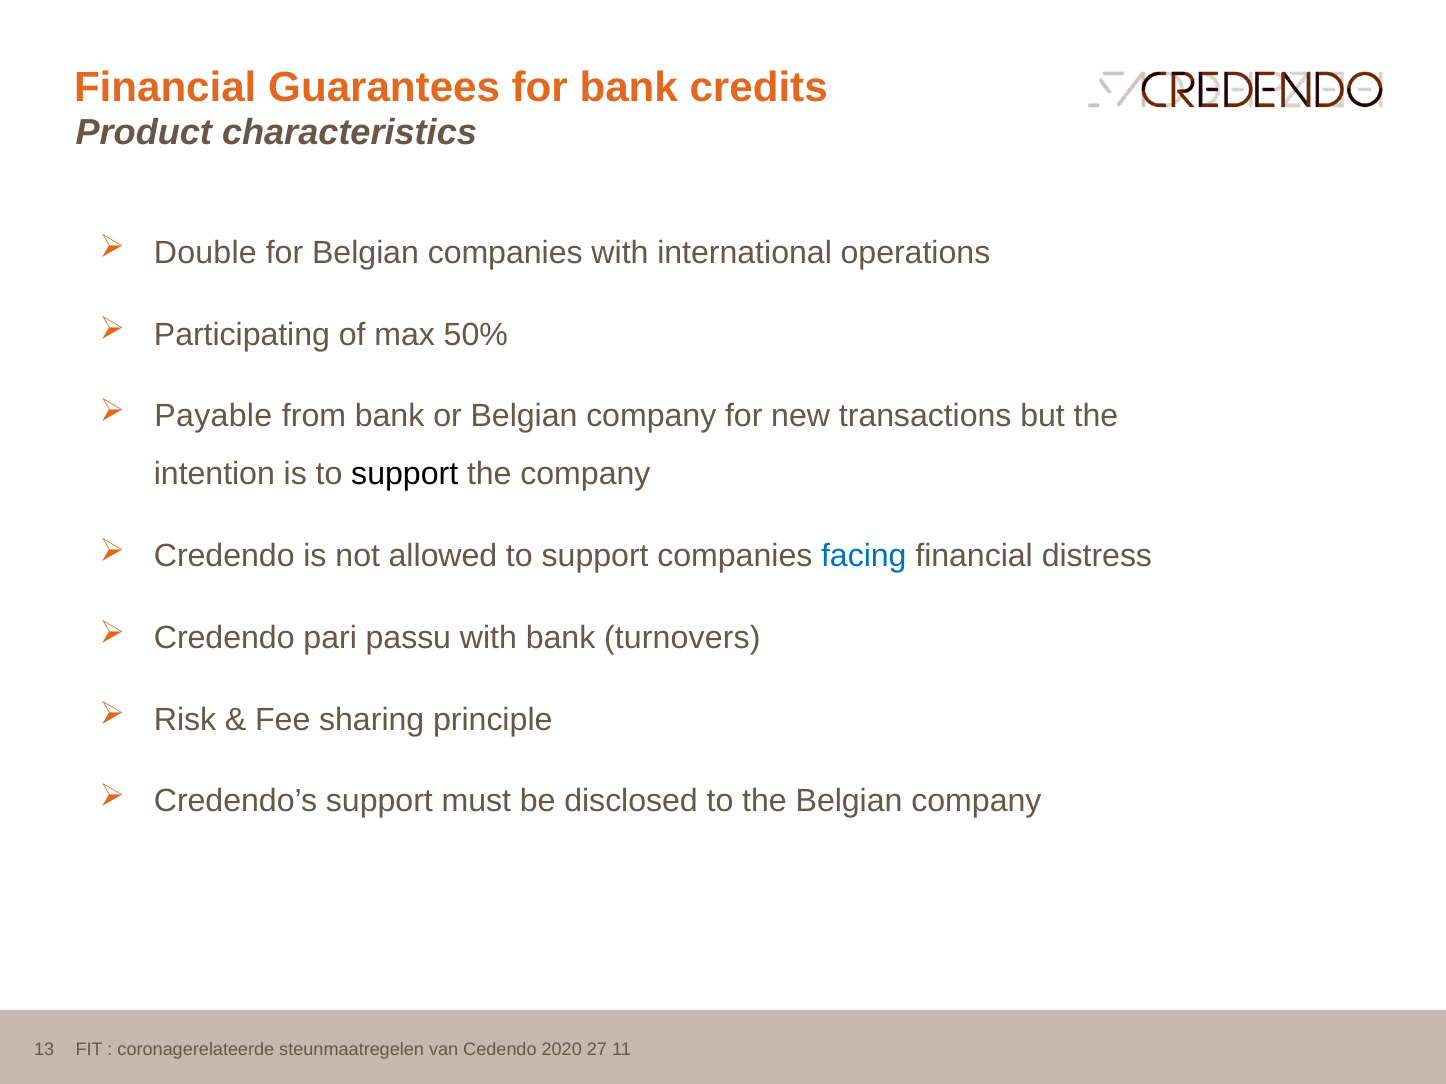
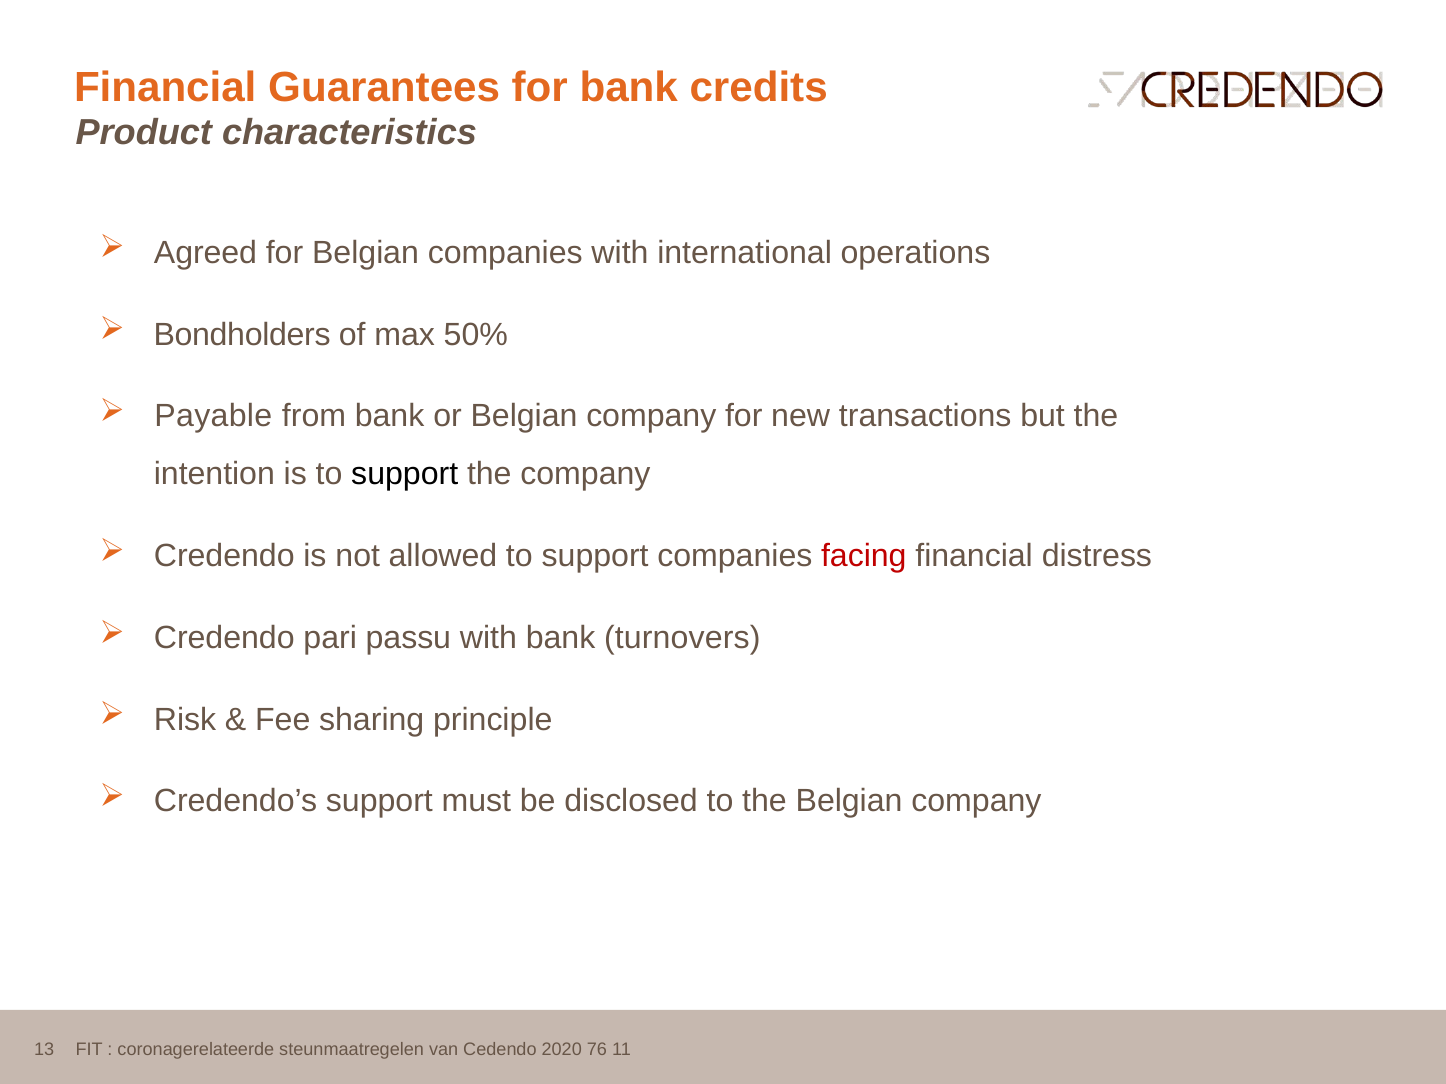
Double: Double -> Agreed (206, 253)
Participating: Participating -> Bondholders (242, 335)
facing colour: blue -> red (864, 556)
27: 27 -> 76 (597, 1050)
